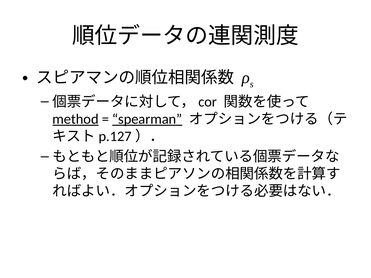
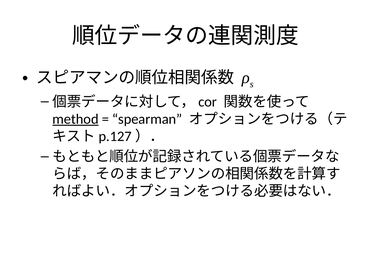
spearman underline: present -> none (147, 119)
